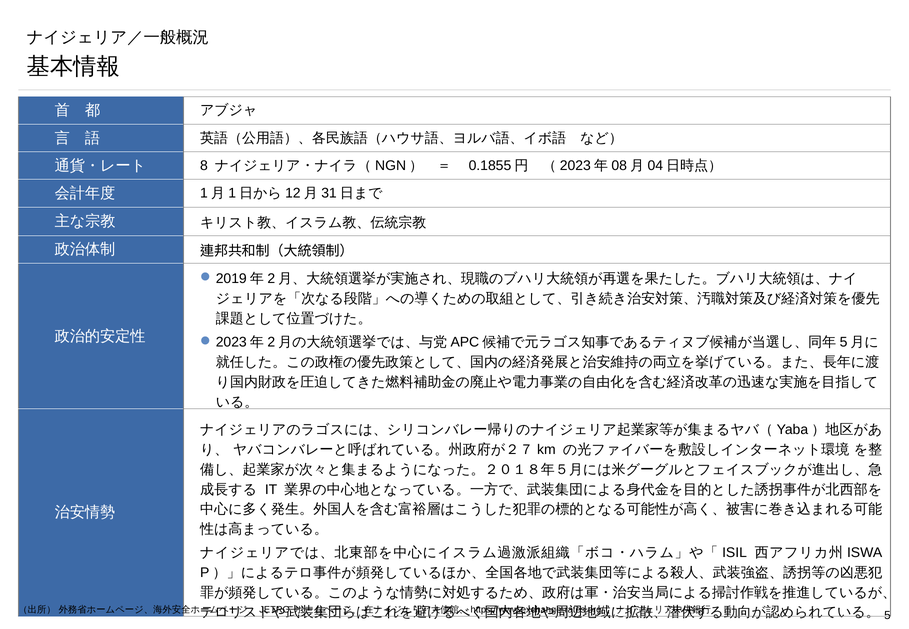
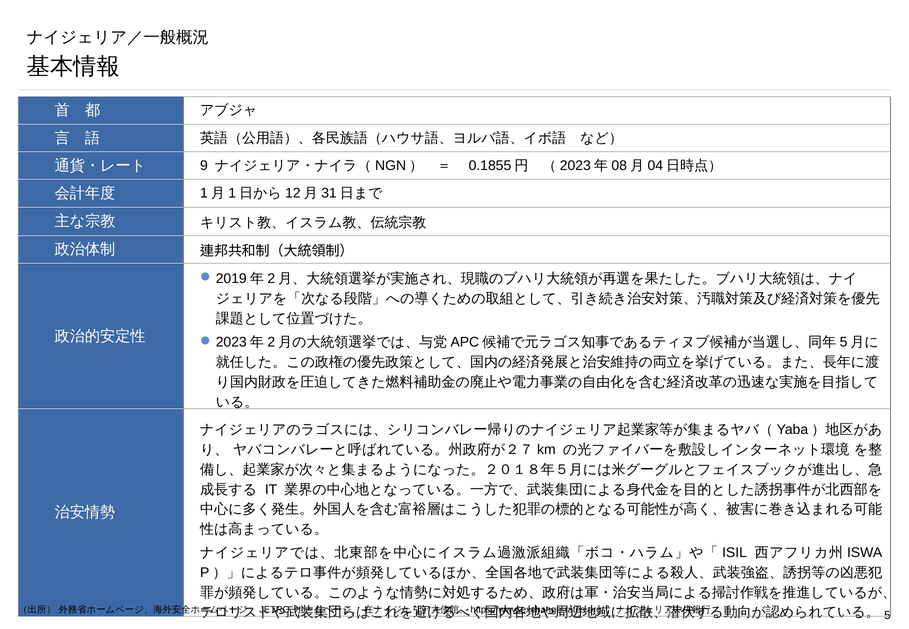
8: 8 -> 9 (204, 166)
